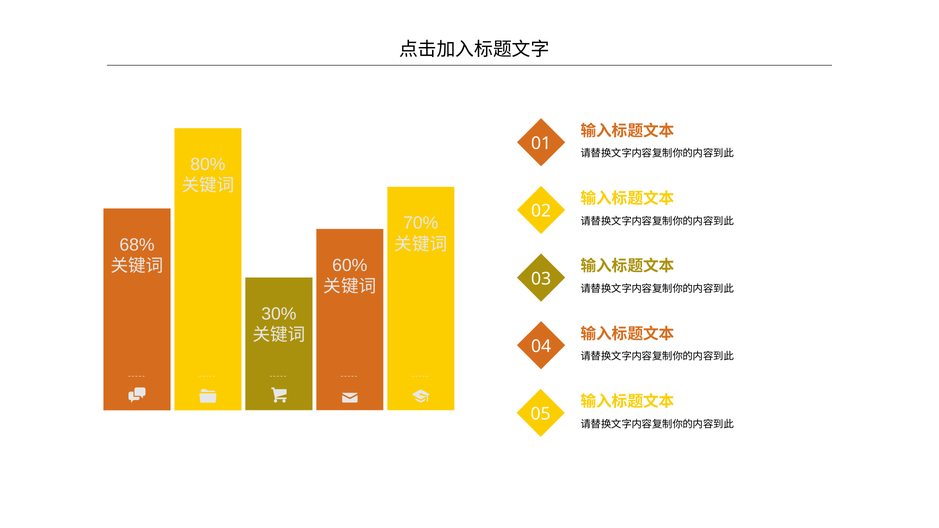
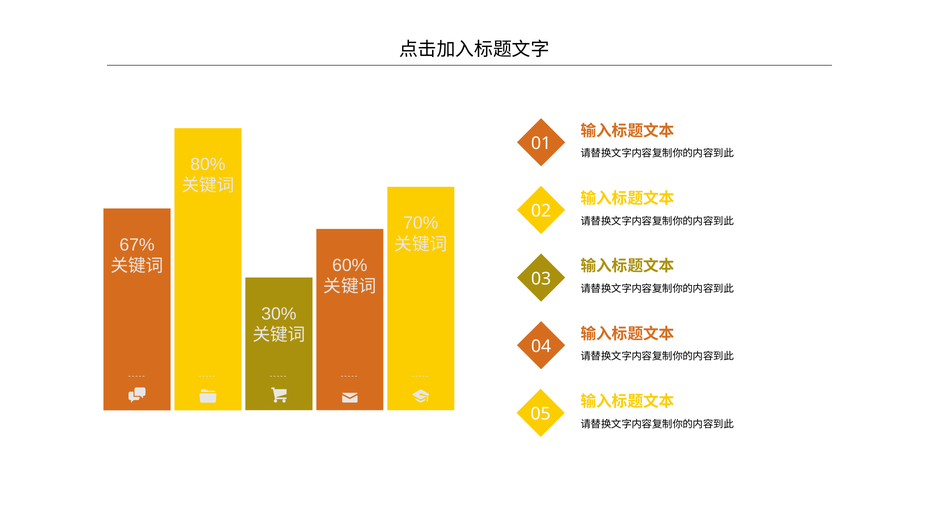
68%: 68% -> 67% (137, 245)
